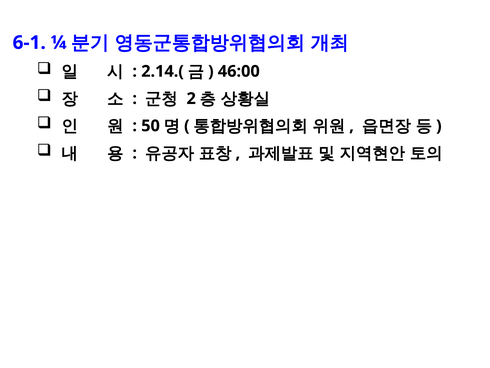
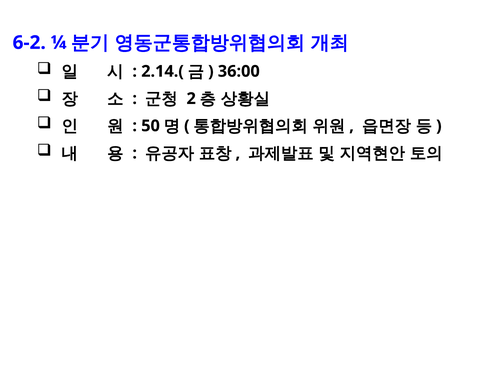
6-1: 6-1 -> 6-2 (29, 43)
46:00: 46:00 -> 36:00 (239, 71)
